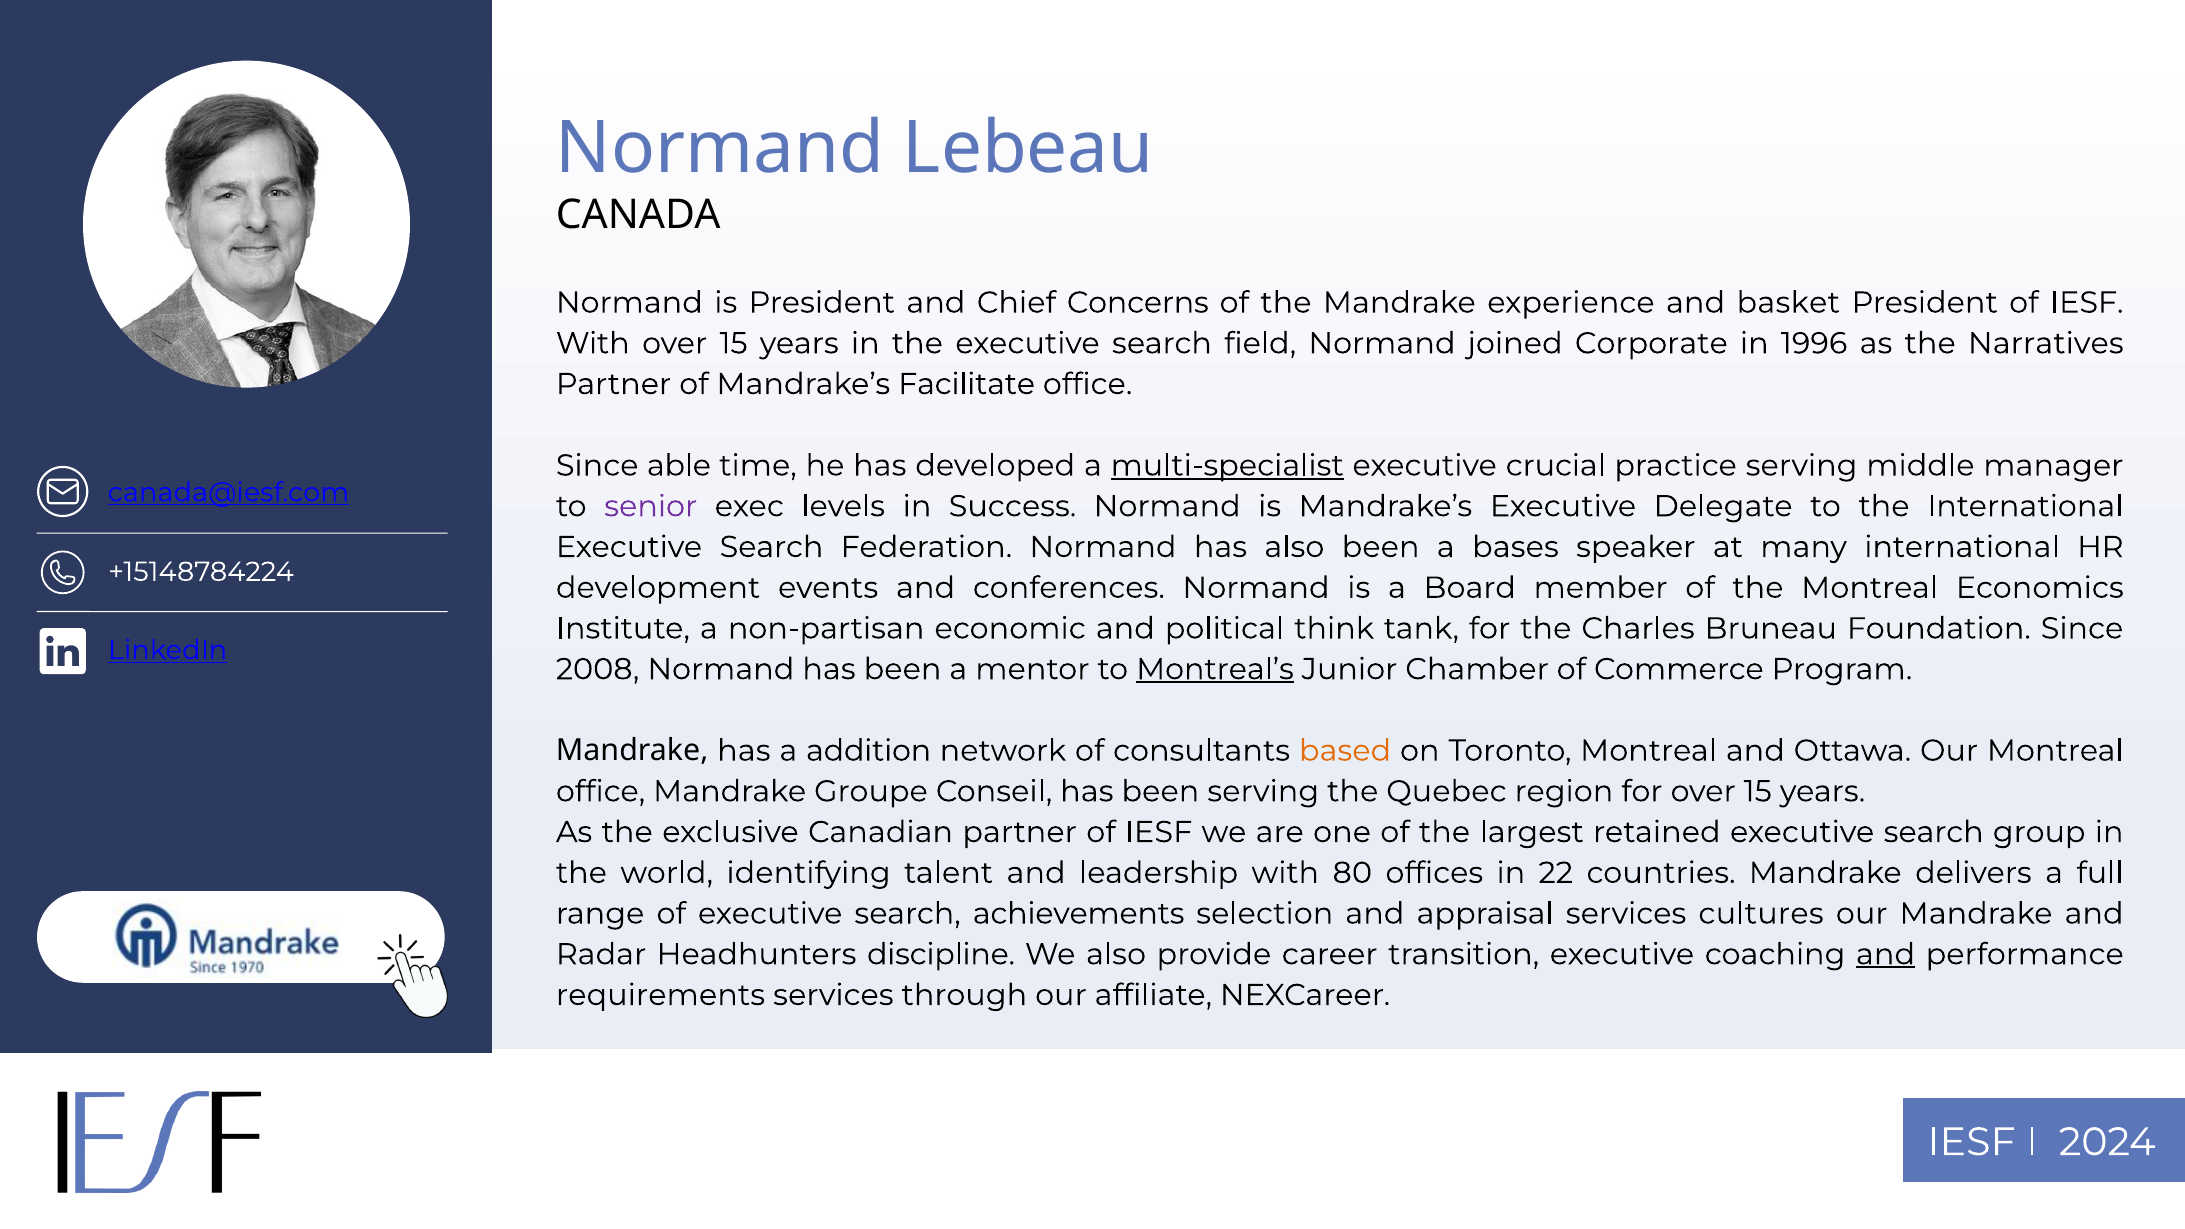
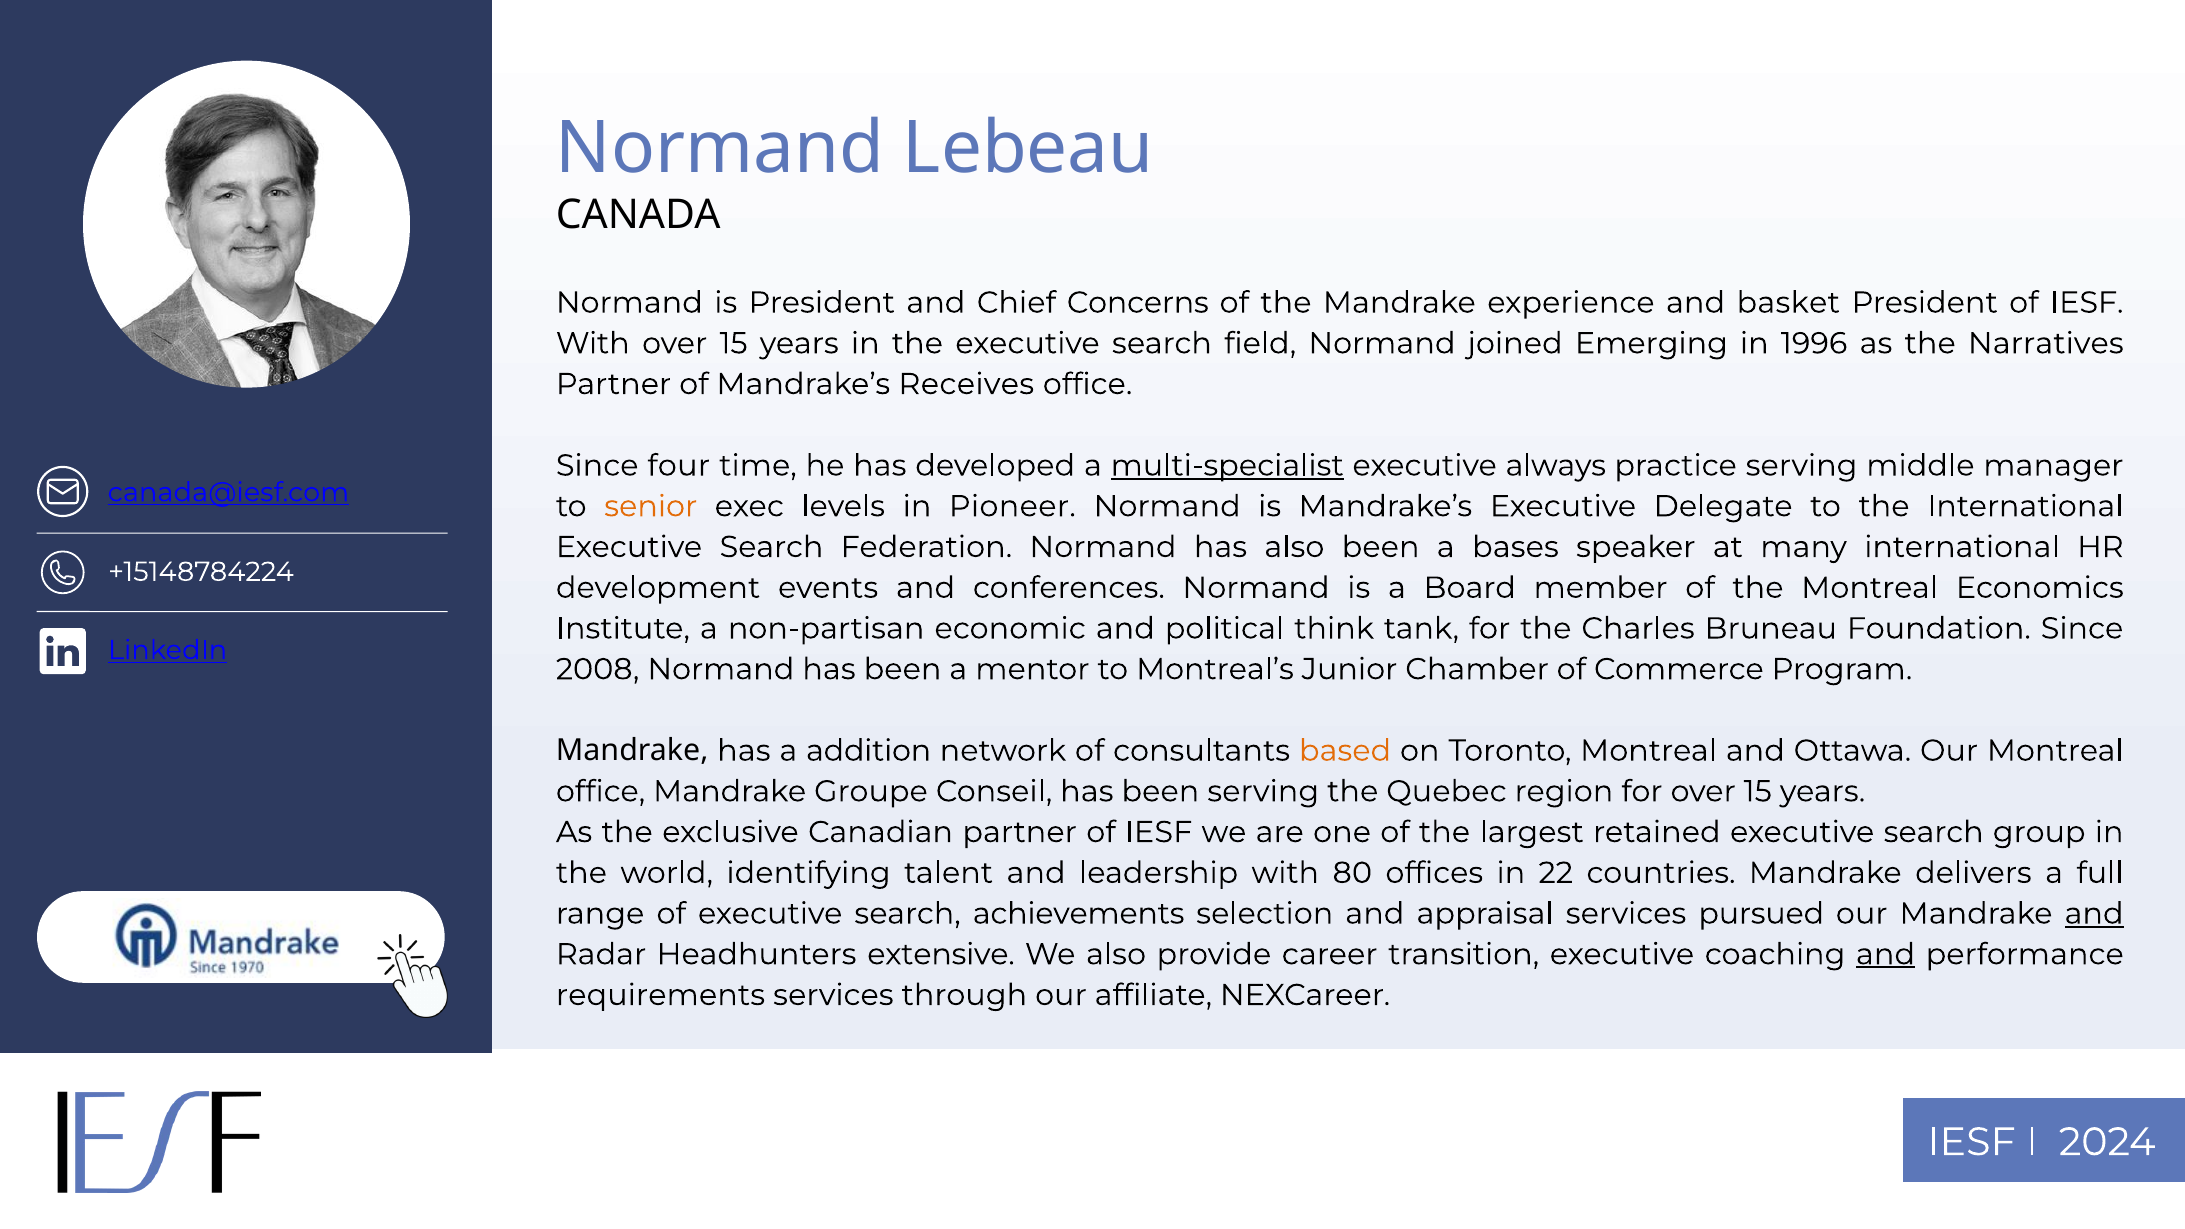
Corporate: Corporate -> Emerging (1651, 343)
Facilitate: Facilitate -> Receives (966, 384)
able: able -> four (679, 466)
crucial: crucial -> always (1556, 466)
senior colour: purple -> orange (651, 506)
Success: Success -> Pioneer (1012, 506)
Montreal’s underline: present -> none (1215, 669)
cultures: cultures -> pursued (1761, 914)
and underline: none -> present (2094, 914)
discipline: discipline -> extensive (941, 954)
